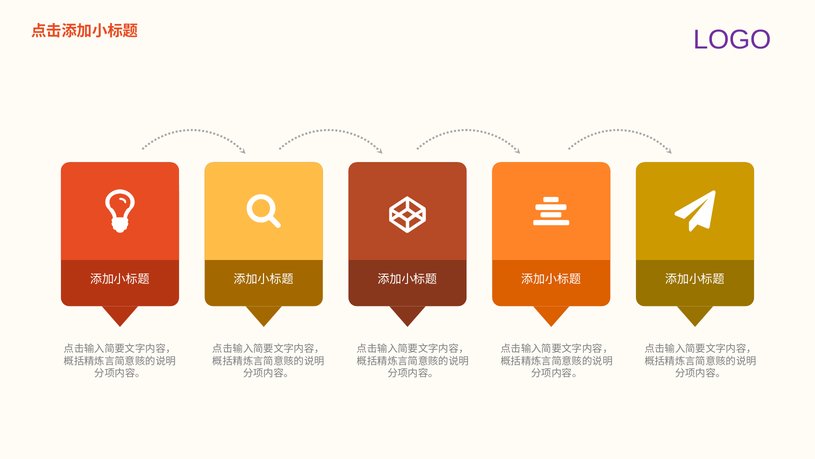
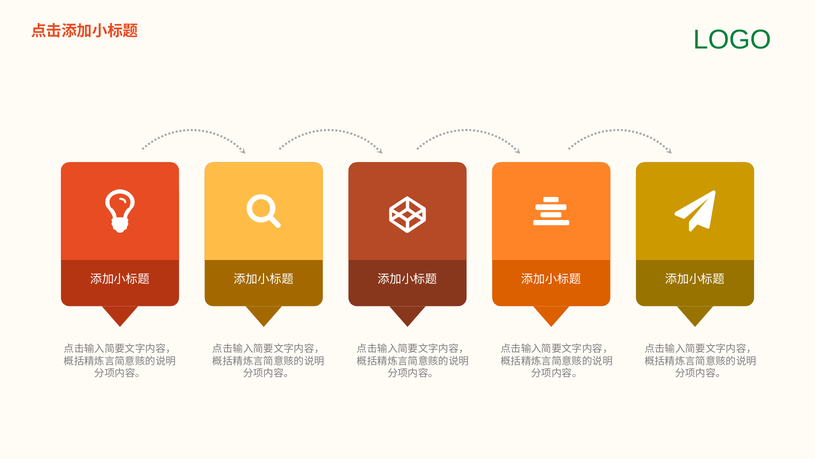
LOGO colour: purple -> green (732, 40)
